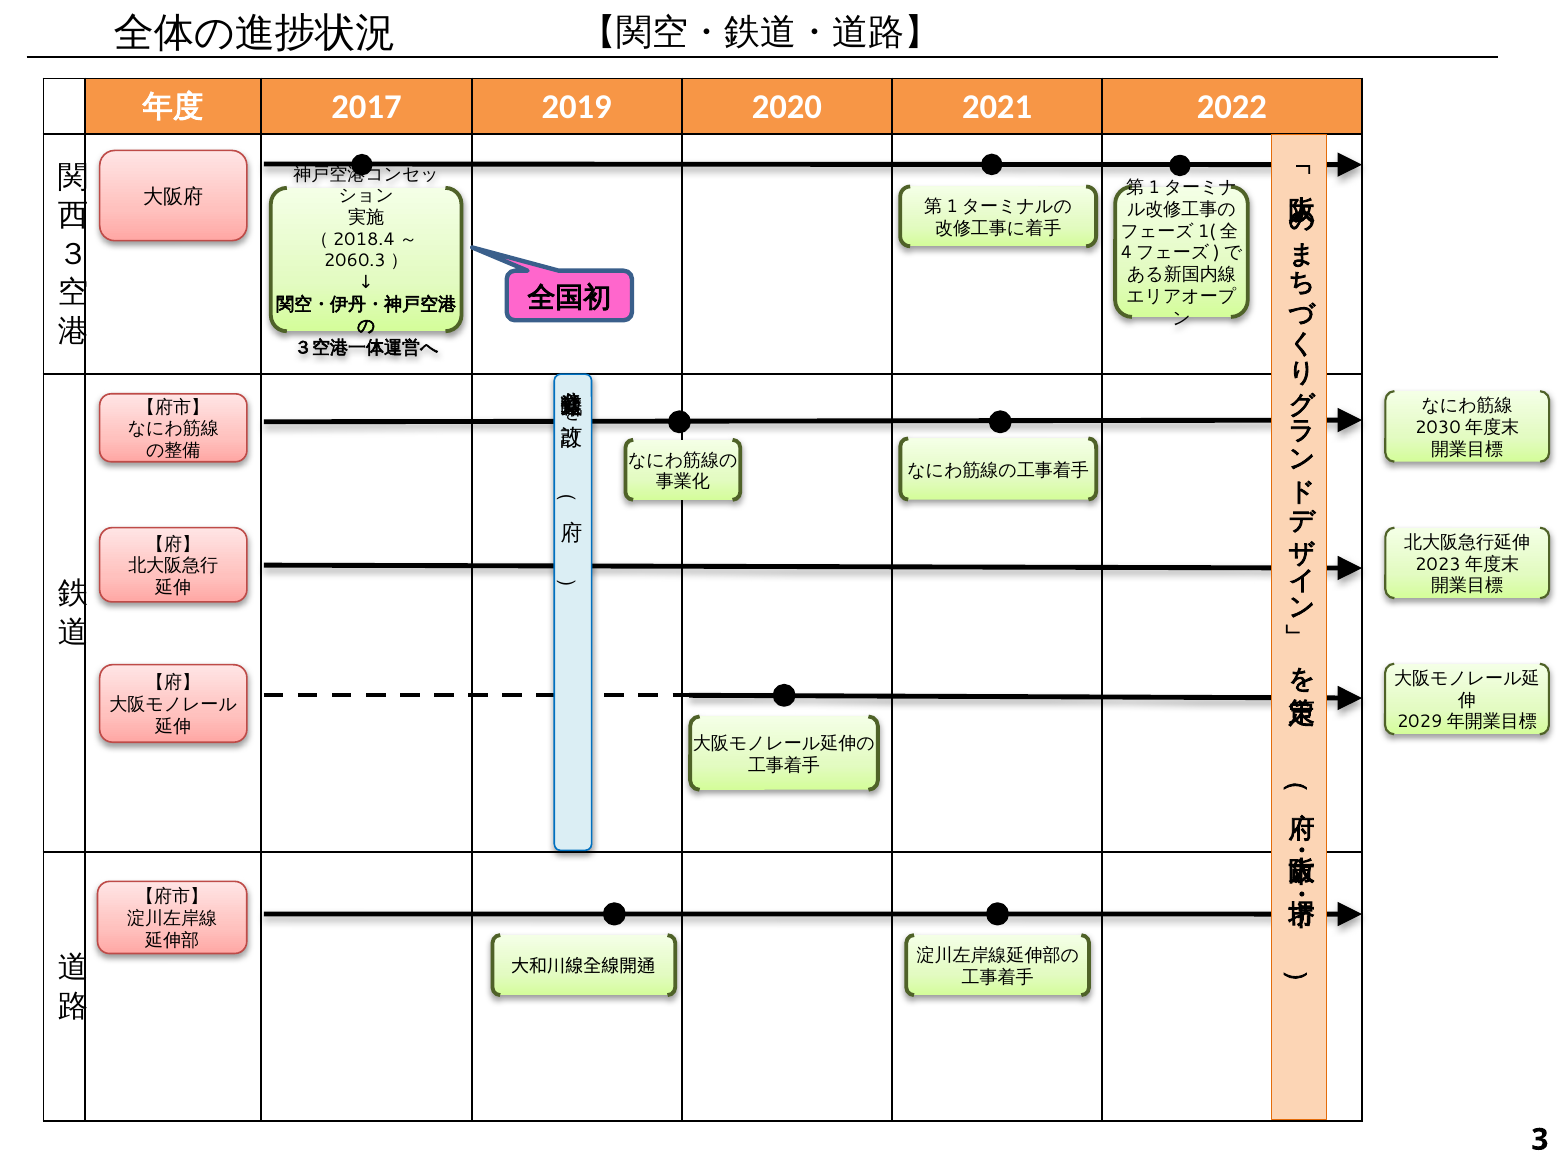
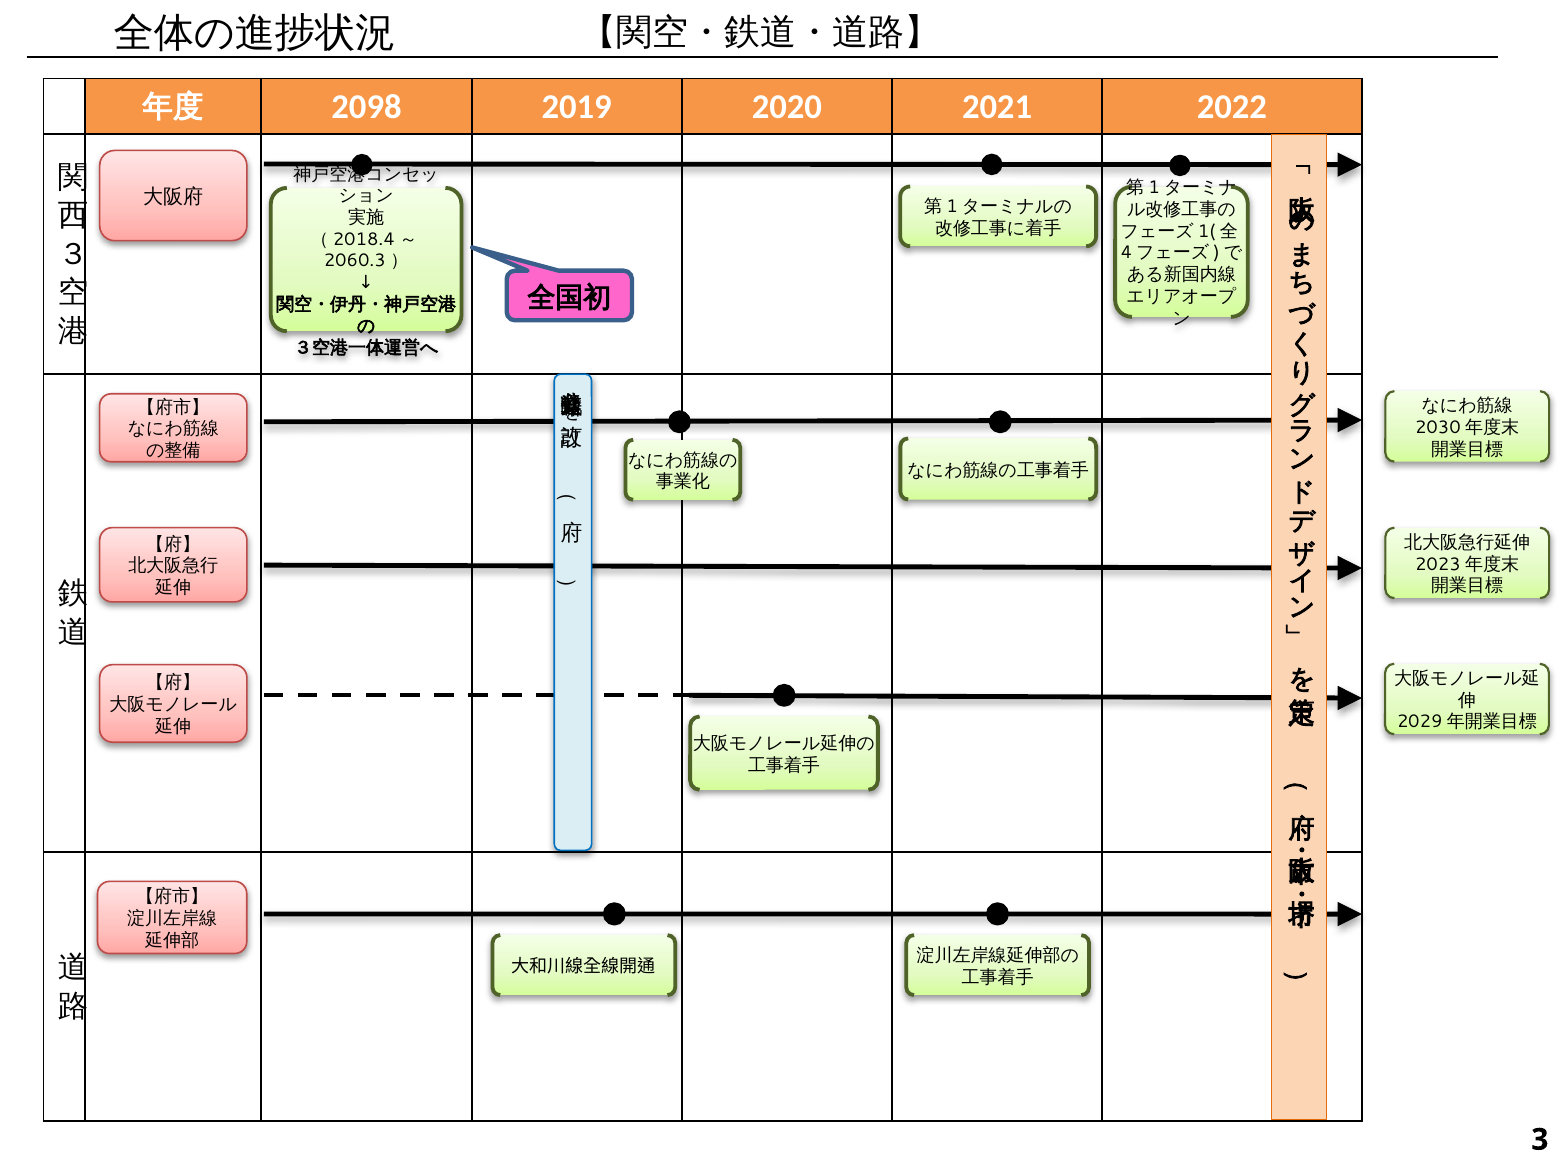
2017: 2017 -> 2098 (367, 107)
